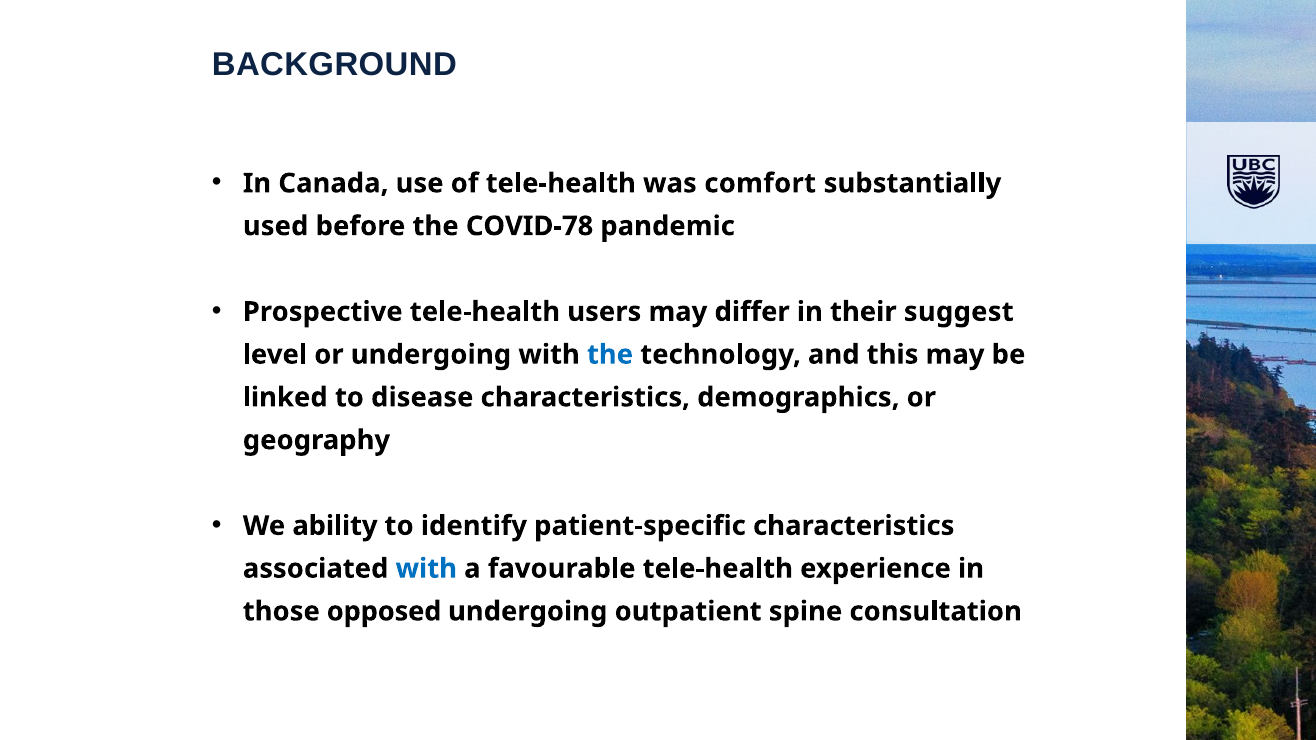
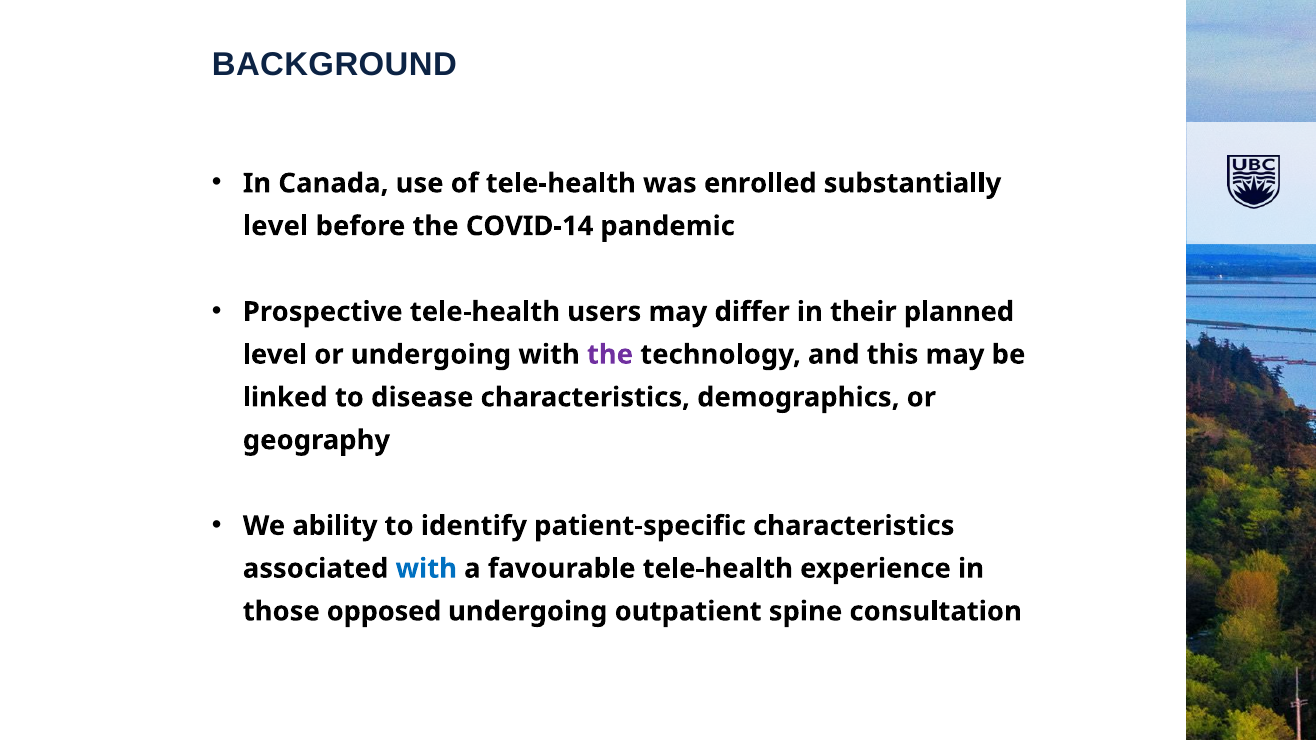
comfort: comfort -> enrolled (760, 183)
used: used -> level (276, 226)
COVID-78: COVID-78 -> COVID-14 (530, 226)
suggest: suggest -> planned (959, 312)
the colour: blue -> purple (610, 355)
